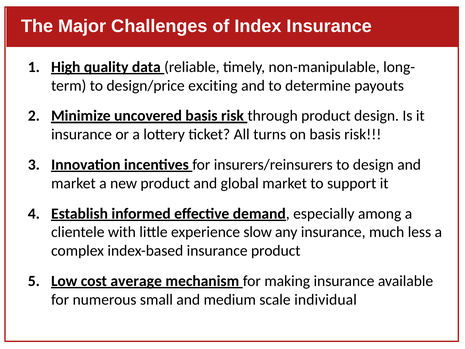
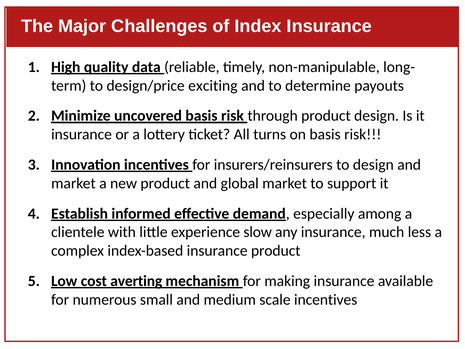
average: average -> averting (136, 281)
scale individual: individual -> incentives (326, 299)
